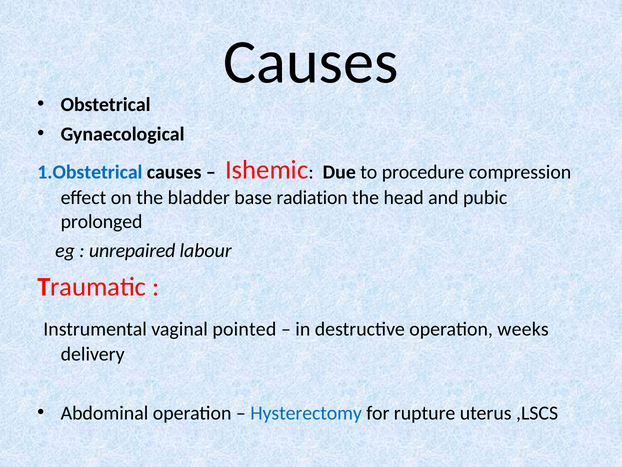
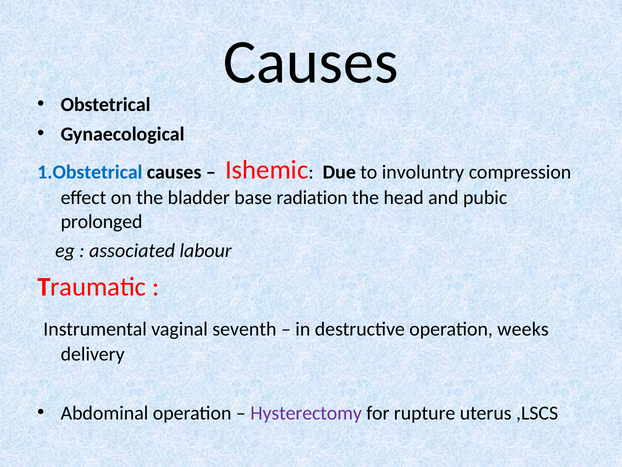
procedure: procedure -> involuntry (423, 172)
unrepaired: unrepaired -> associated (132, 251)
pointed: pointed -> seventh (244, 329)
Hysterectomy colour: blue -> purple (306, 413)
